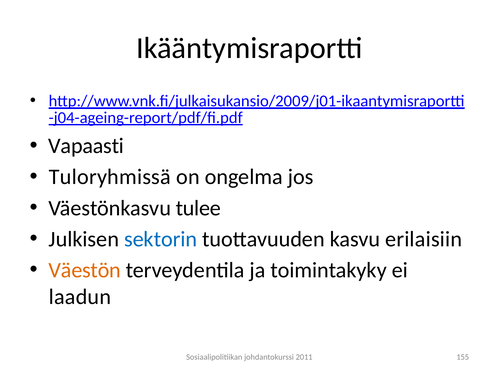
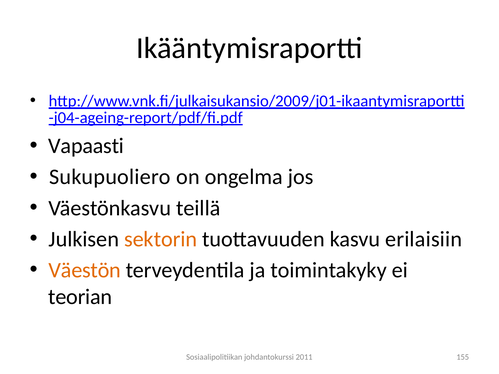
Tuloryhmissä: Tuloryhmissä -> Sukupuoliero (110, 177)
tulee: tulee -> teillä (198, 208)
sektorin colour: blue -> orange (161, 239)
laadun: laadun -> teorian (80, 297)
